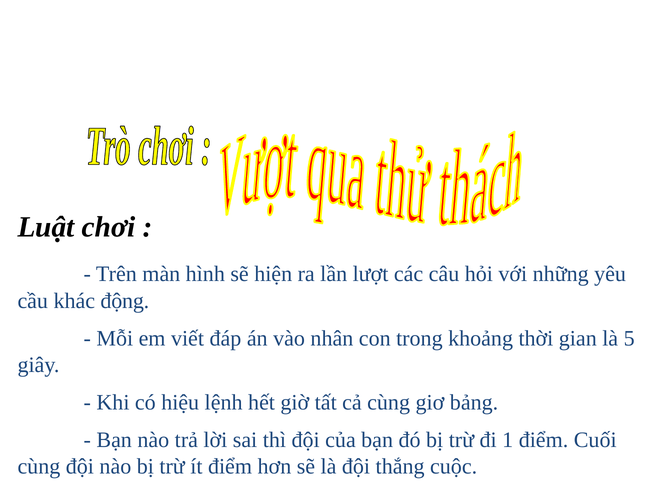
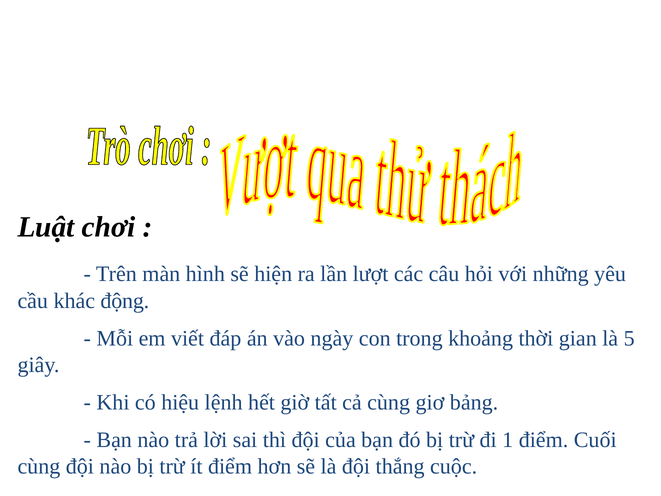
nhân: nhân -> ngày (332, 338)
